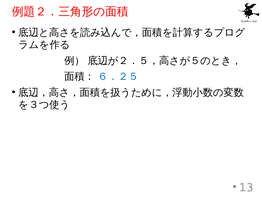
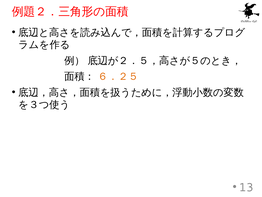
６．２５ colour: blue -> orange (118, 76)
